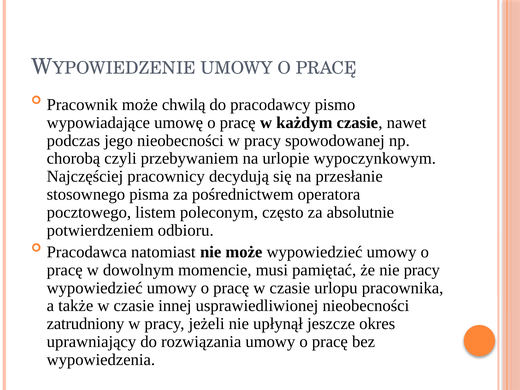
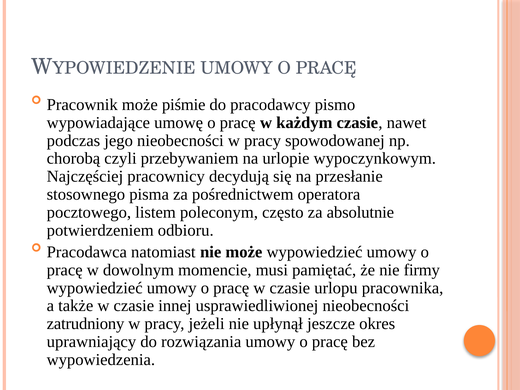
chwilą: chwilą -> piśmie (184, 105)
nie pracy: pracy -> firmy (422, 270)
